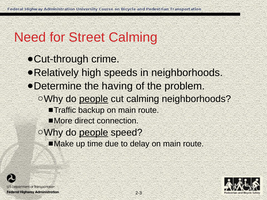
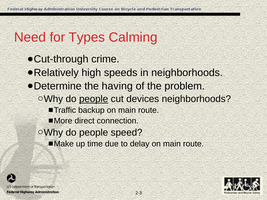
Street: Street -> Types (87, 37)
cut calming: calming -> devices (143, 99)
people underline: present -> none (94, 133)
